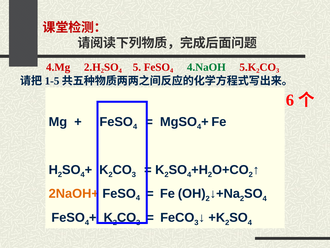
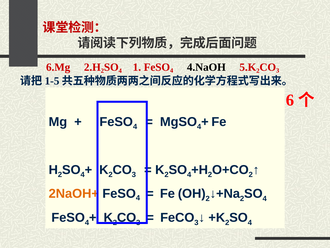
4.Mg: 4.Mg -> 6.Mg (58, 67)
5: 5 -> 1 (137, 67)
4.NaOH colour: green -> black (206, 67)
